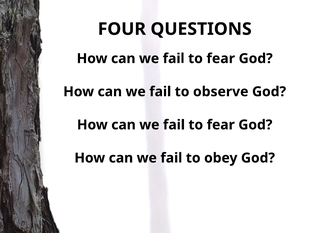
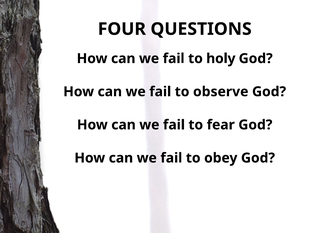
fear: fear -> holy (221, 59)
